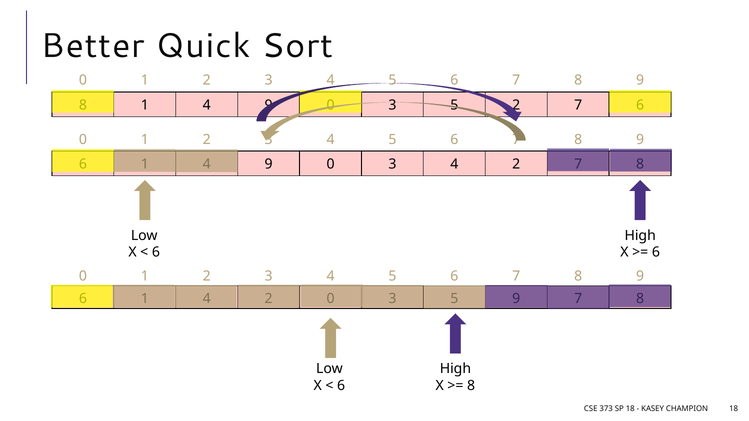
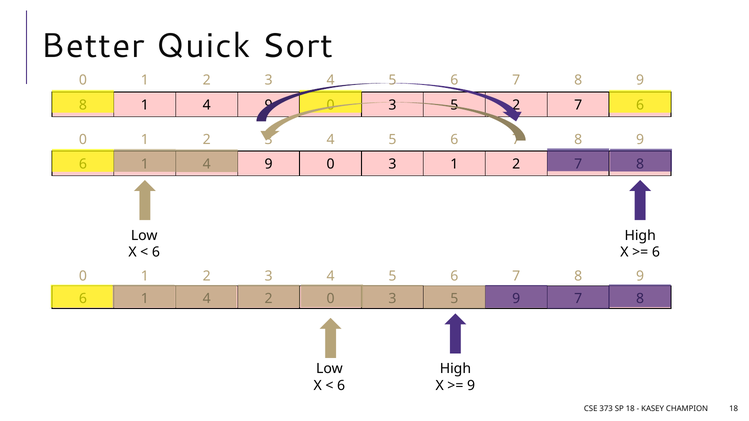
0 3 4: 4 -> 1 (454, 164)
8: 8 -> 9 (471, 386)
